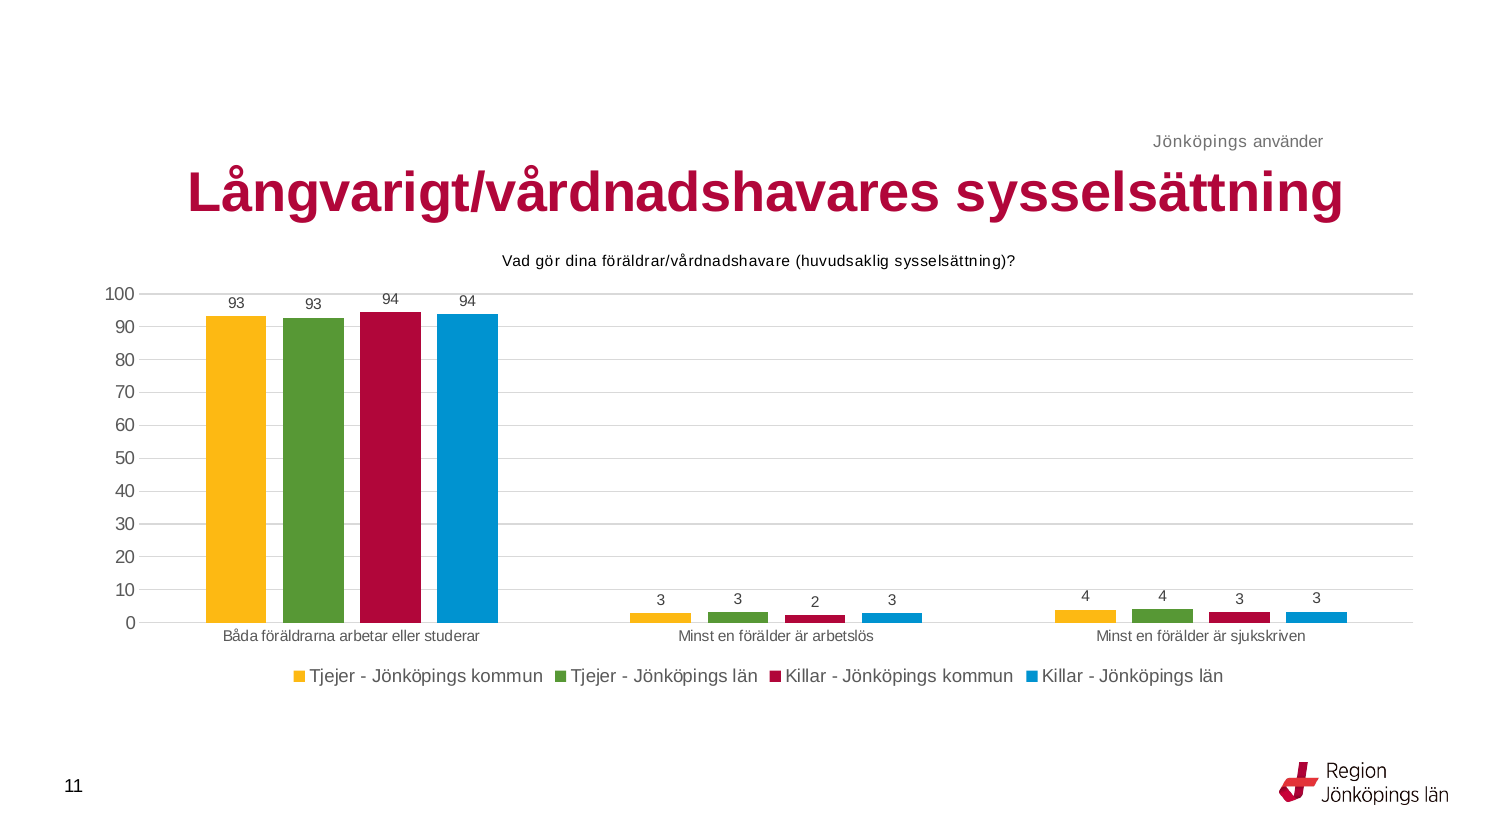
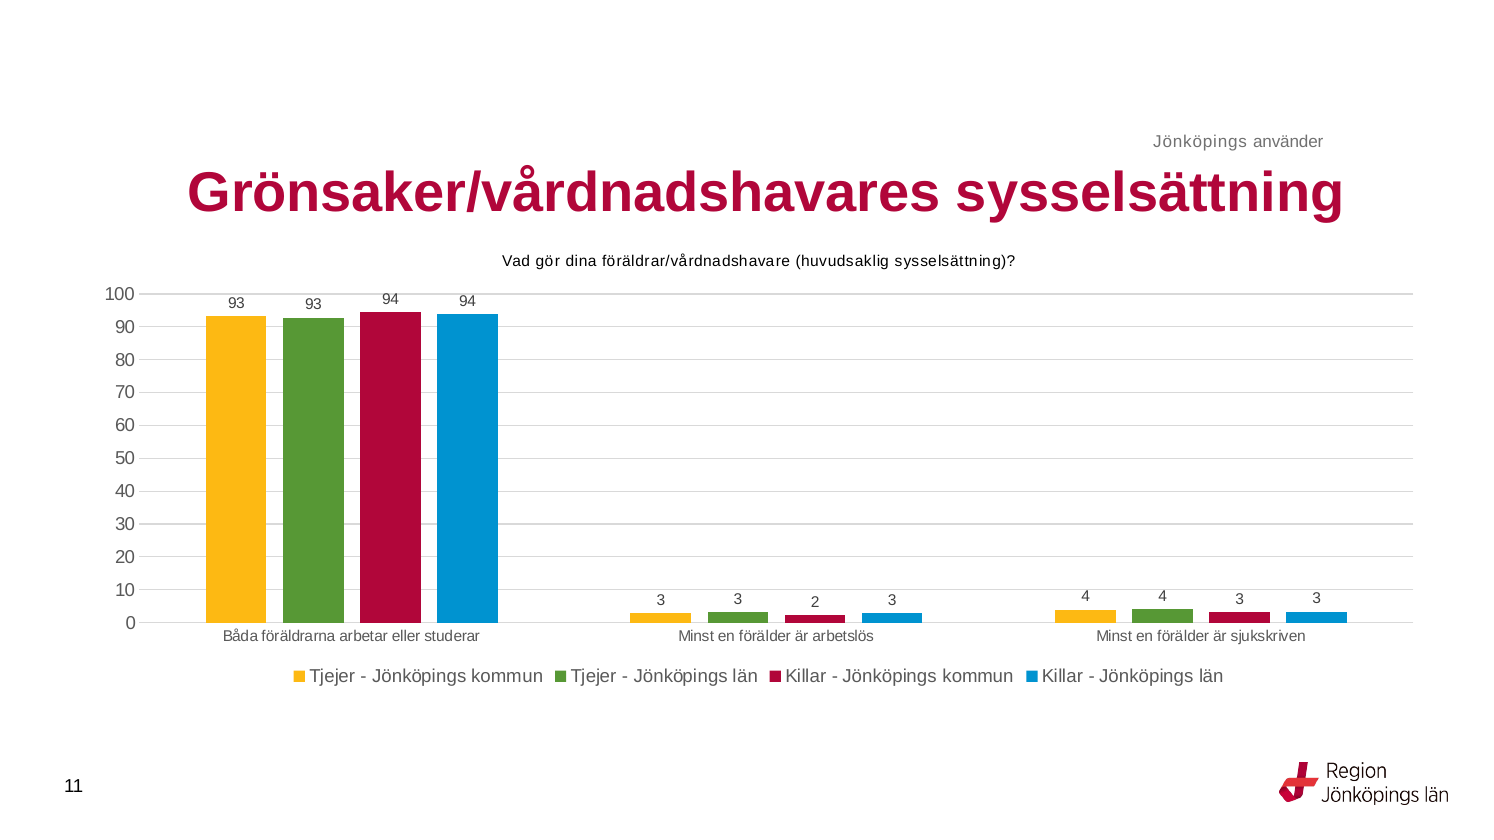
Långvarigt/vårdnadshavares: Långvarigt/vårdnadshavares -> Grönsaker/vårdnadshavares (564, 194)
